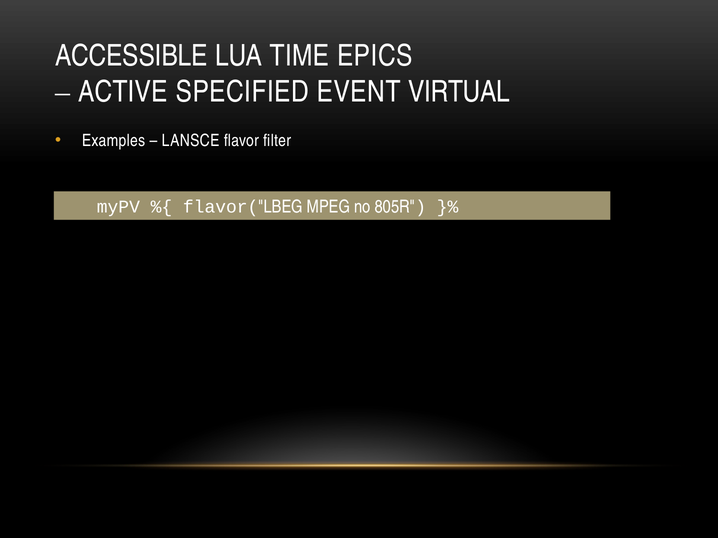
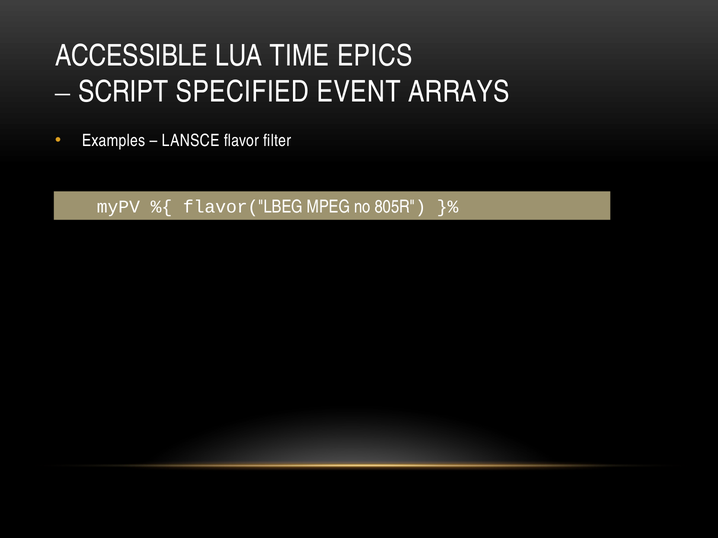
ACTIVE: ACTIVE -> SCRIPT (123, 92)
VIRTUAL: VIRTUAL -> ARRAYS (459, 92)
